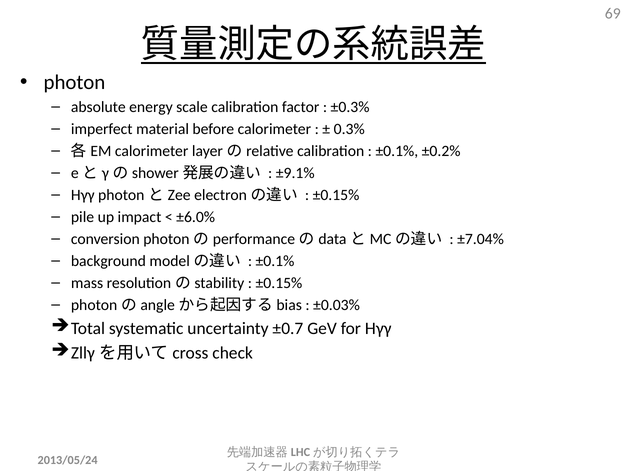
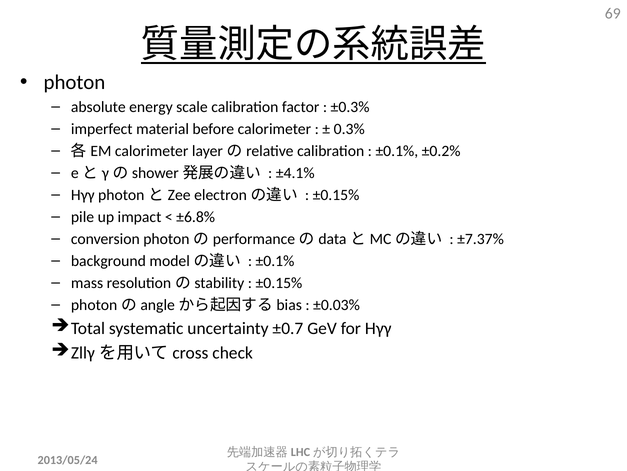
±9.1%: ±9.1% -> ±4.1% (295, 173)
±6.0%: ±6.0% -> ±6.8% (196, 217)
±7.04%: ±7.04% -> ±7.37% (480, 239)
